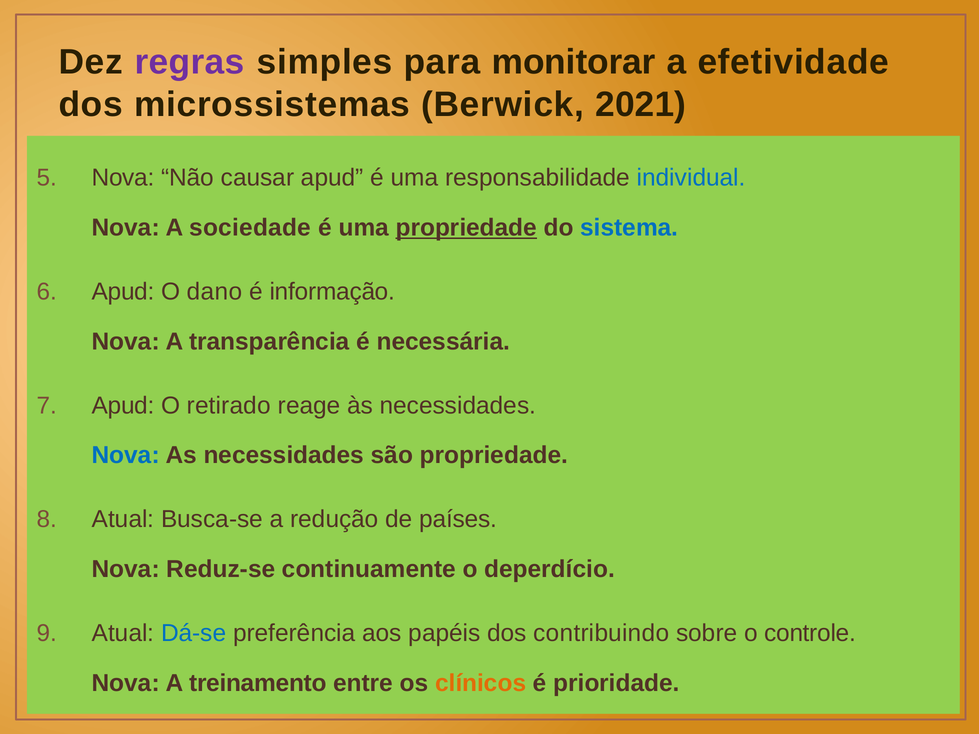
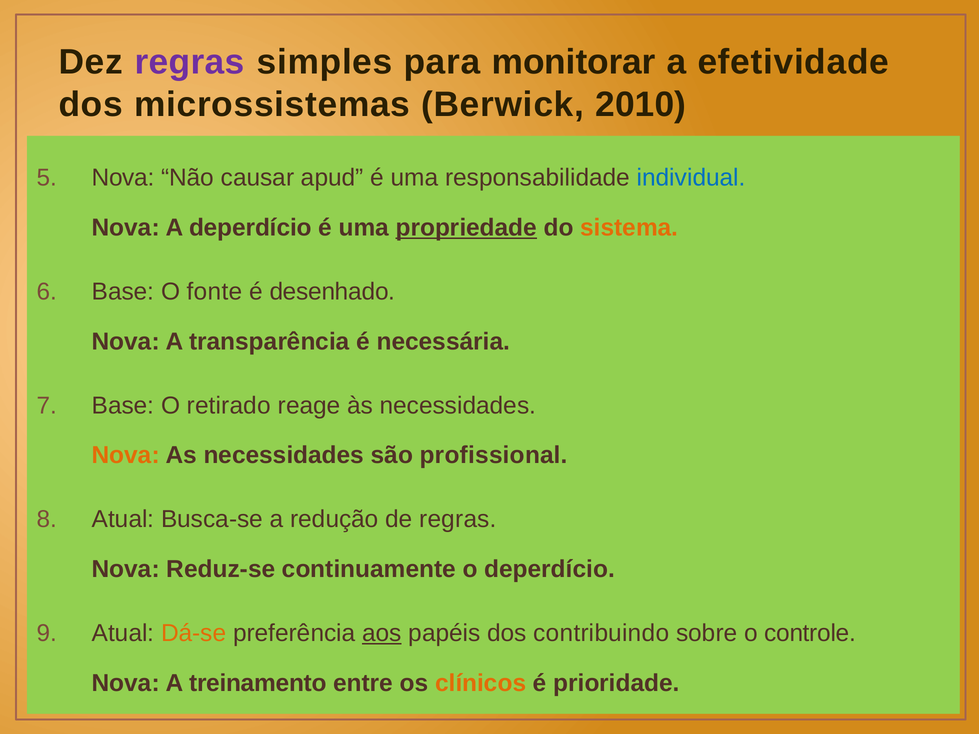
2021: 2021 -> 2010 (641, 104)
A sociedade: sociedade -> deperdício (250, 228)
sistema colour: blue -> orange (629, 228)
Apud: Apud -> Base (123, 292)
dano: dano -> fonte (215, 292)
informação: informação -> desenhado (332, 292)
Apud: Apud -> Base (123, 406)
Nova colour: blue -> orange (126, 456)
são propriedade: propriedade -> profissional (494, 456)
de países: países -> regras (458, 520)
Dá-se colour: blue -> orange (194, 634)
aos underline: none -> present (382, 634)
